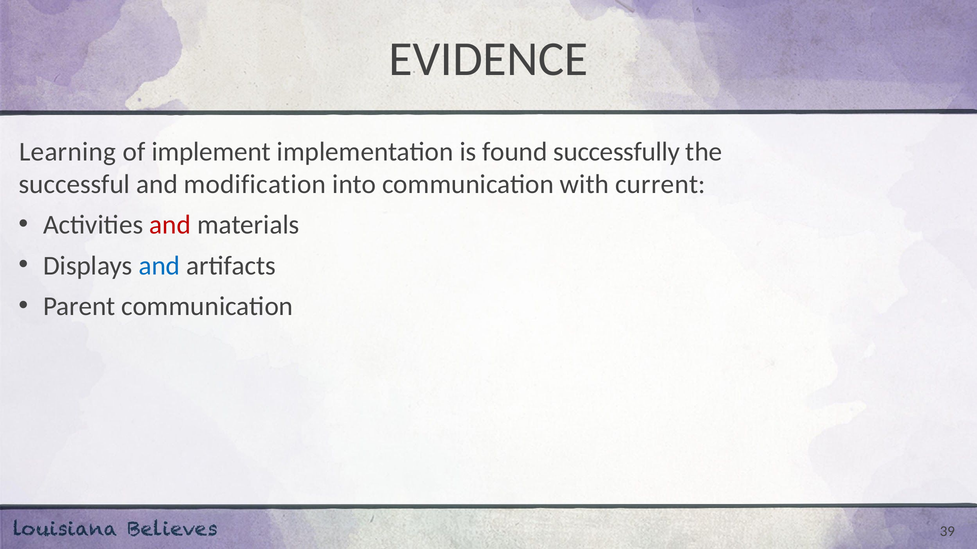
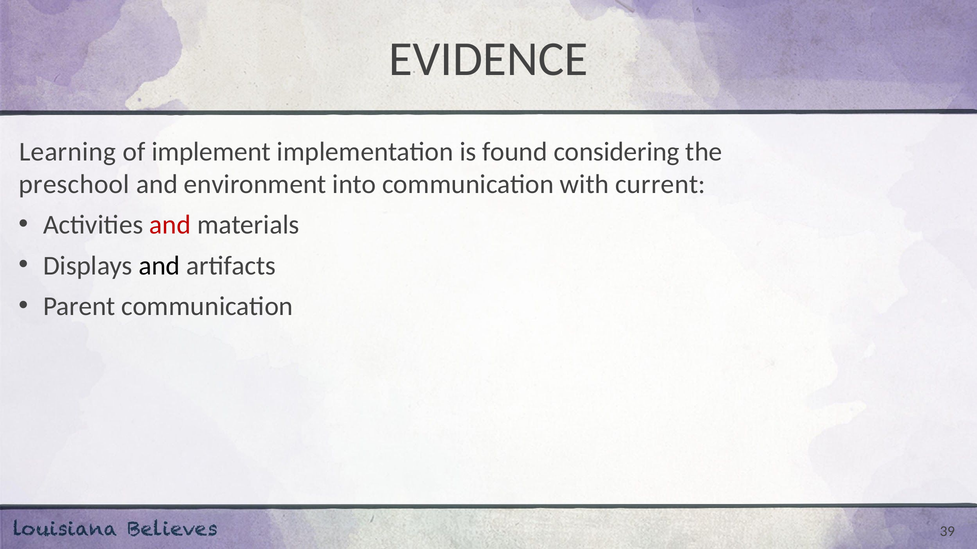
successfully: successfully -> considering (617, 152)
successful: successful -> preschool (74, 184)
modification: modification -> environment (255, 184)
and colour: blue -> black (159, 266)
